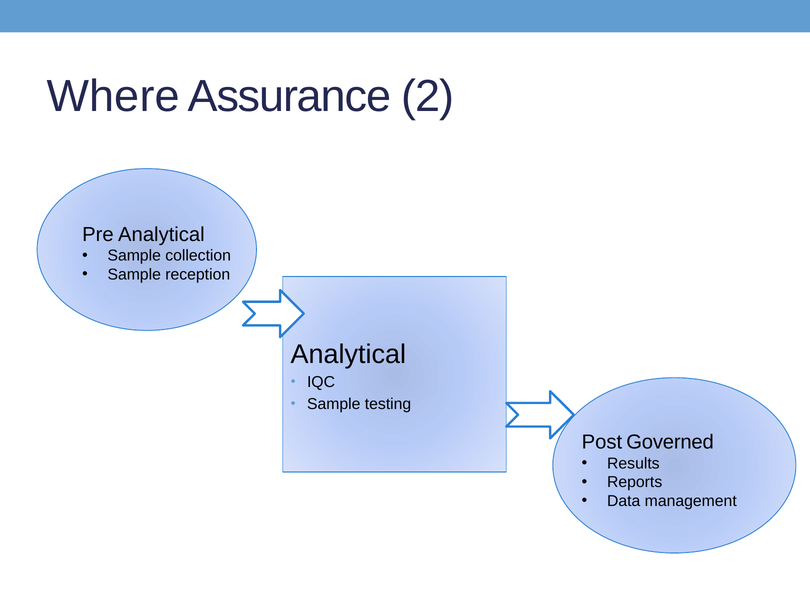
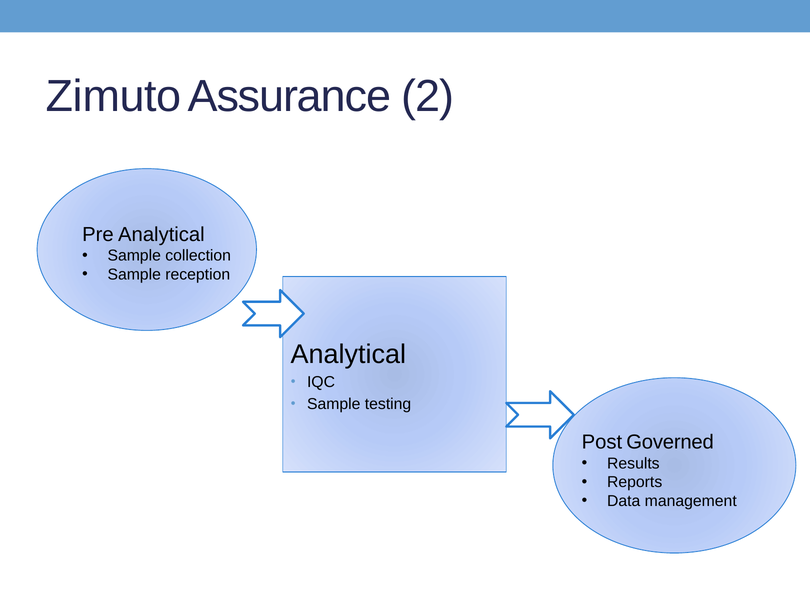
Where: Where -> Zimuto (114, 97)
